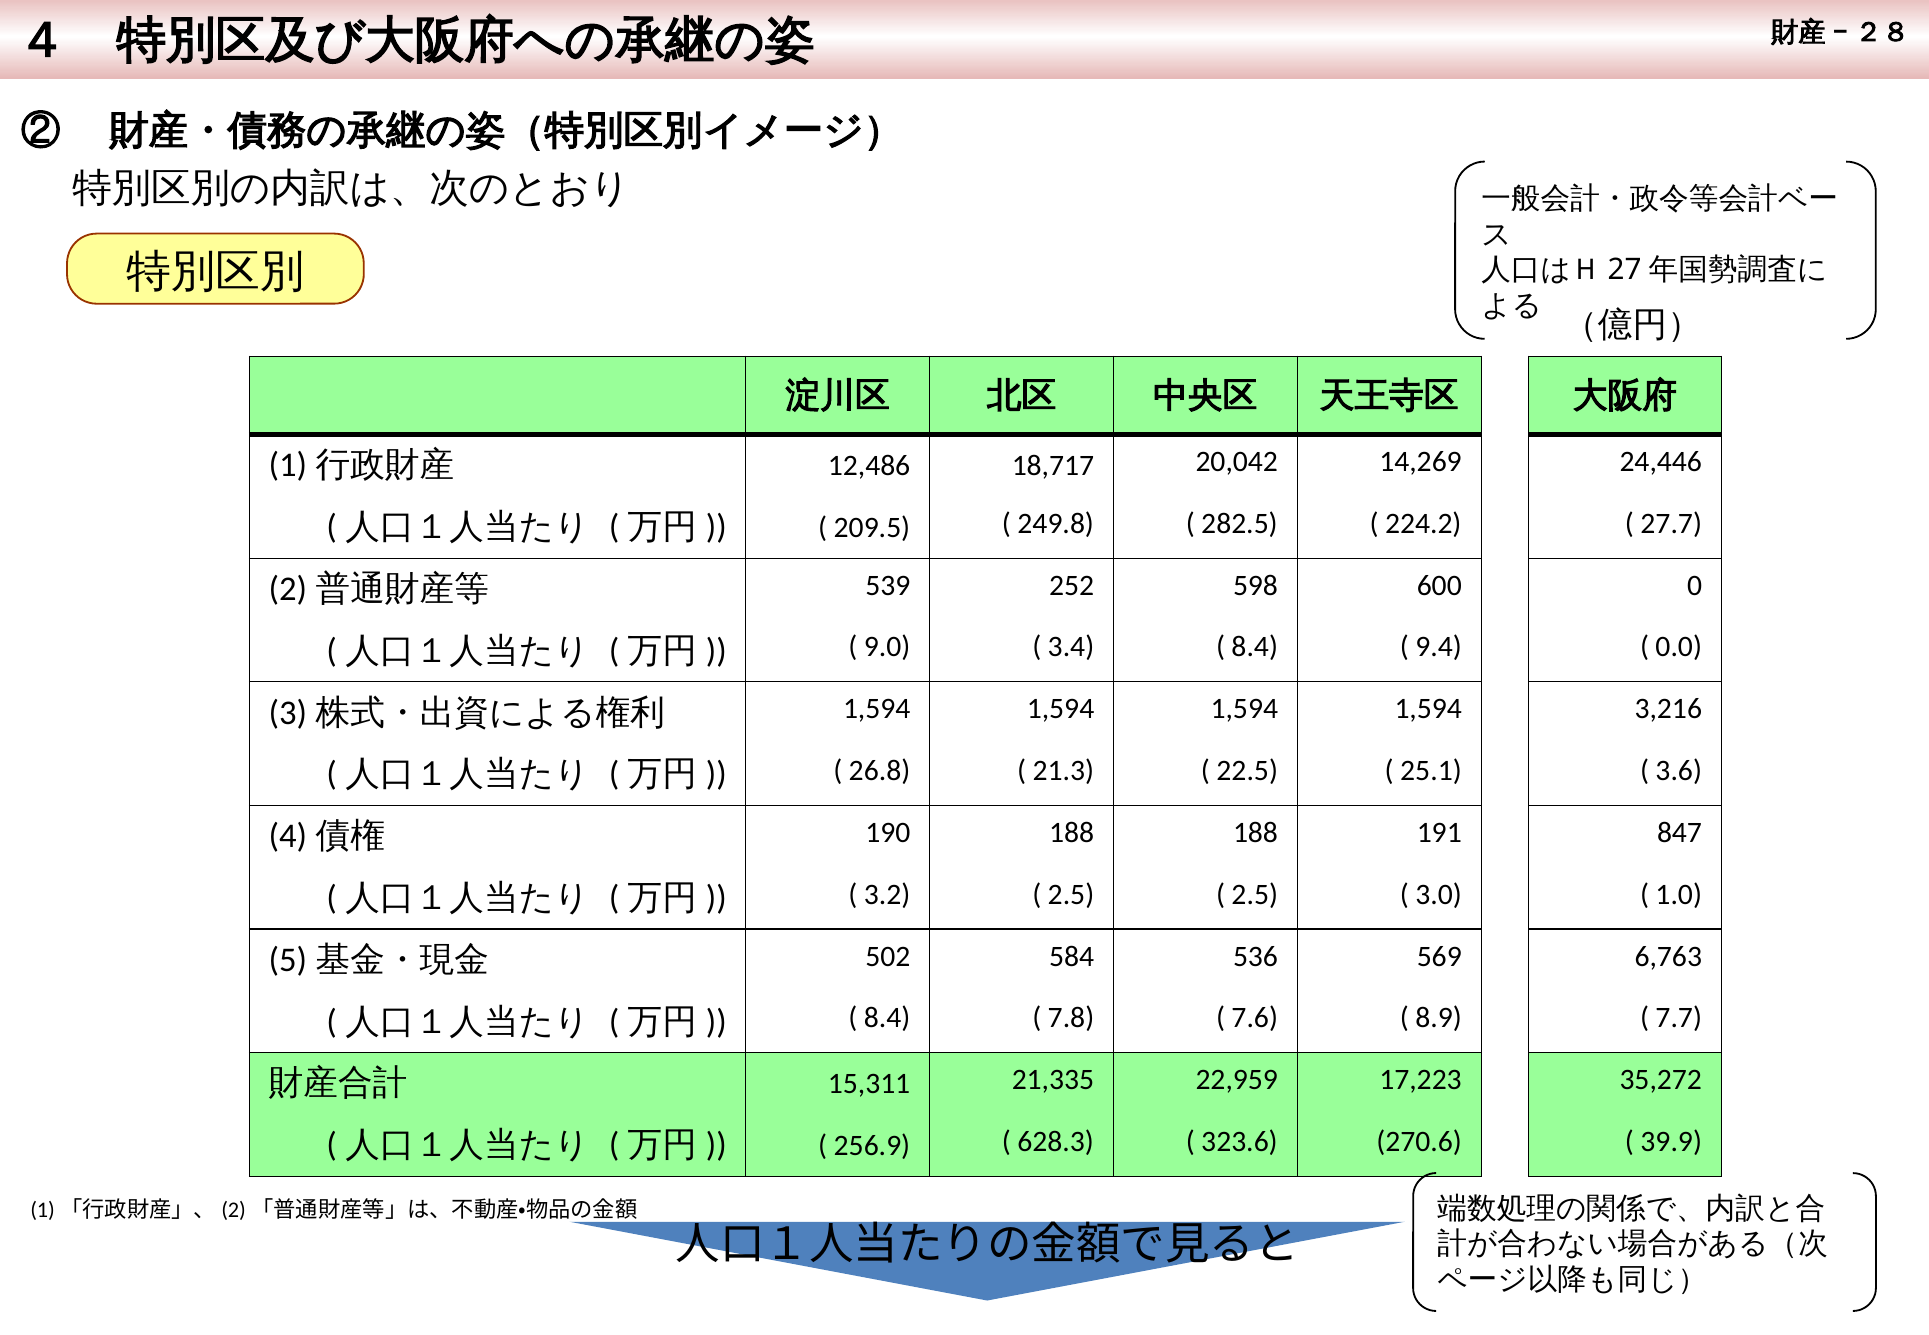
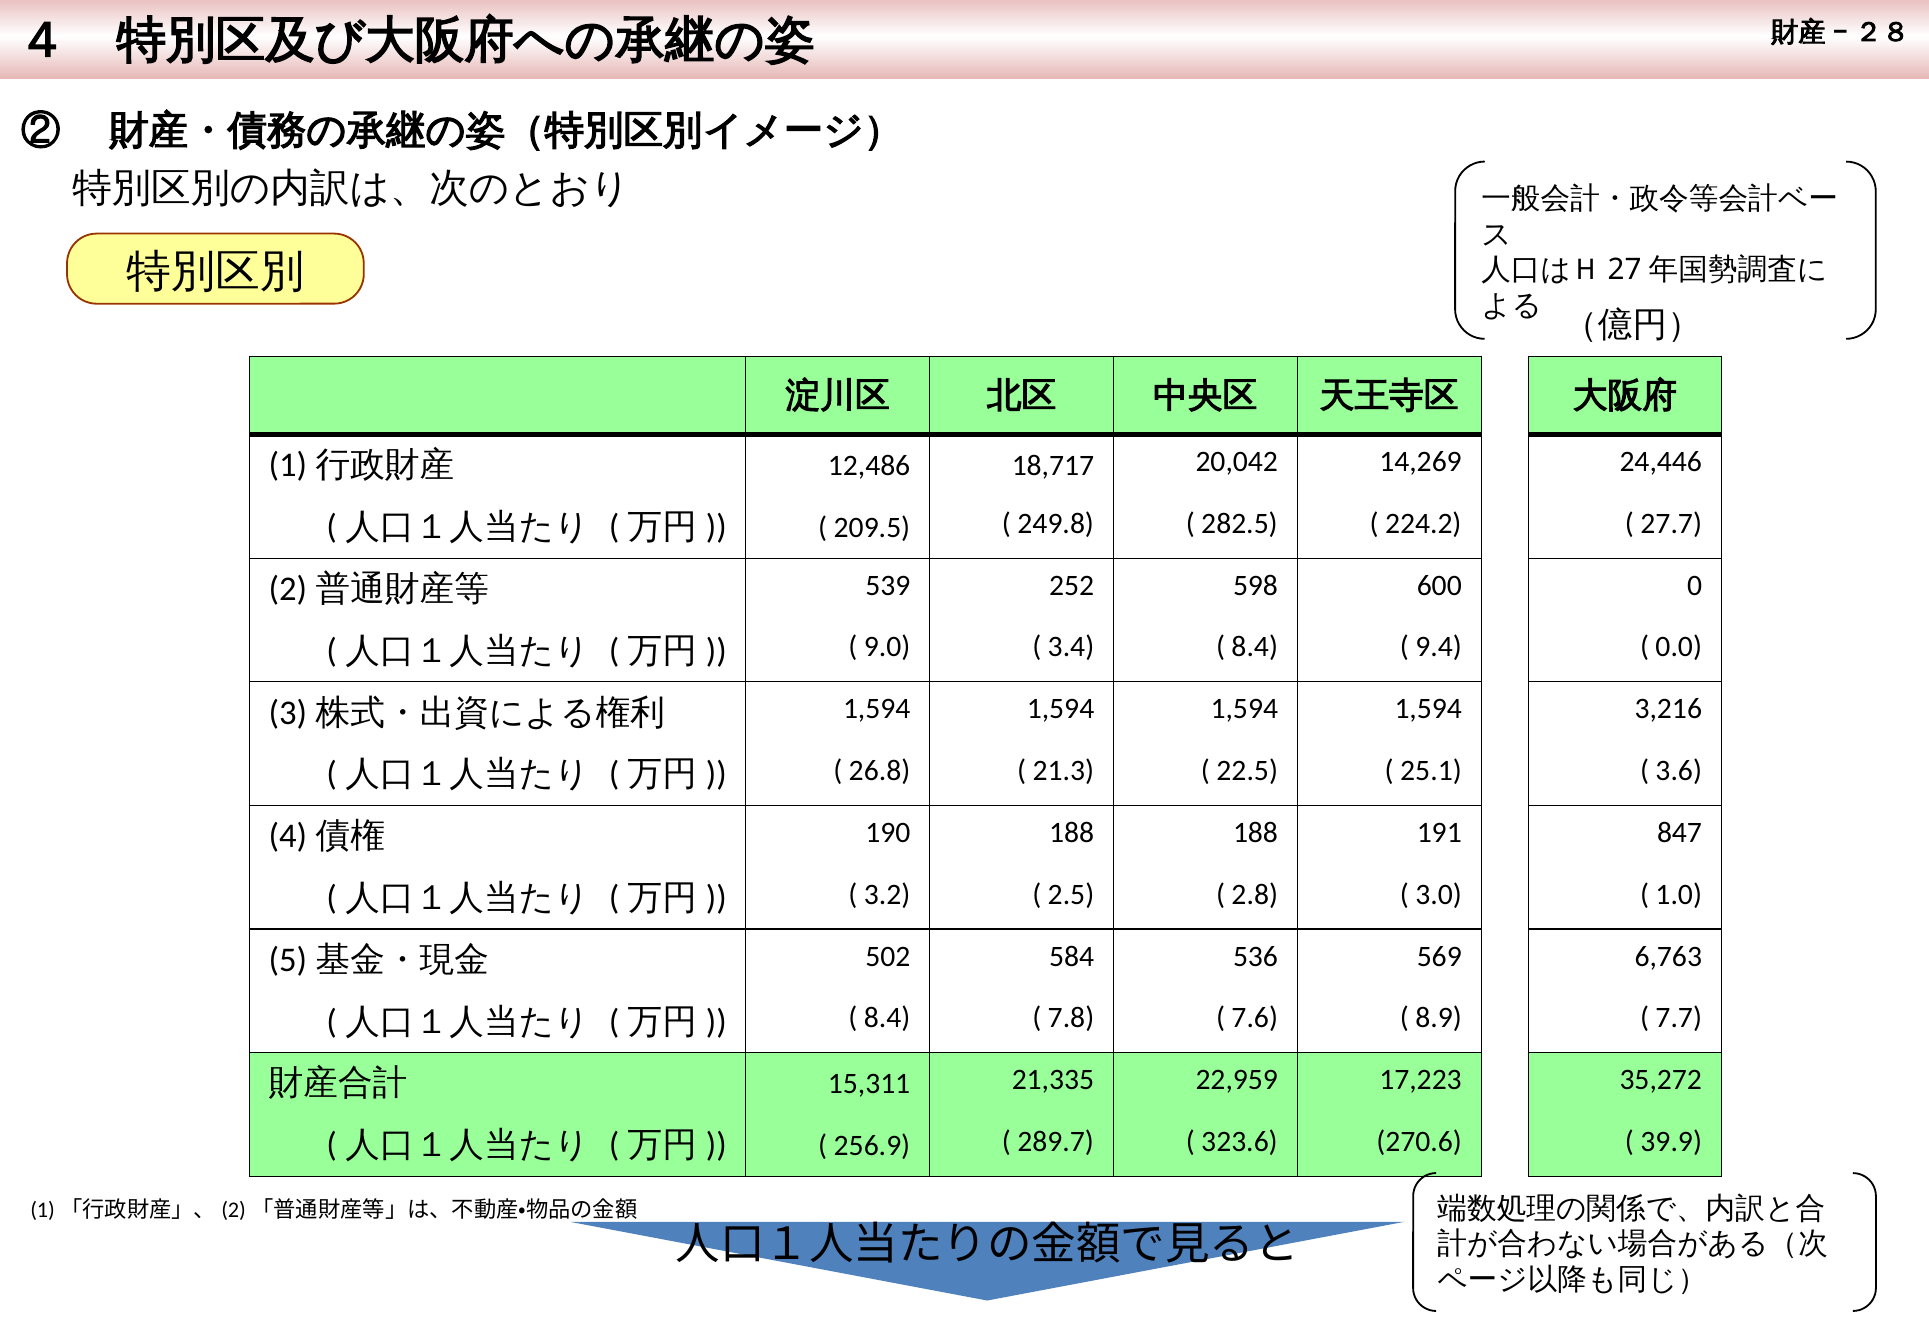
2.5: 2.5 -> 2.8 (1255, 895)
628.3: 628.3 -> 289.7 (1056, 1142)
